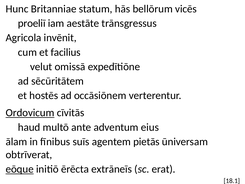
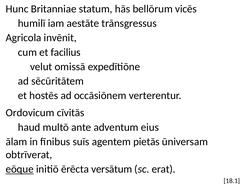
proeliī: proeliī -> humilī (32, 23)
Ordovicum underline: present -> none (30, 113)
extrāneīs: extrāneīs -> versātum (112, 169)
